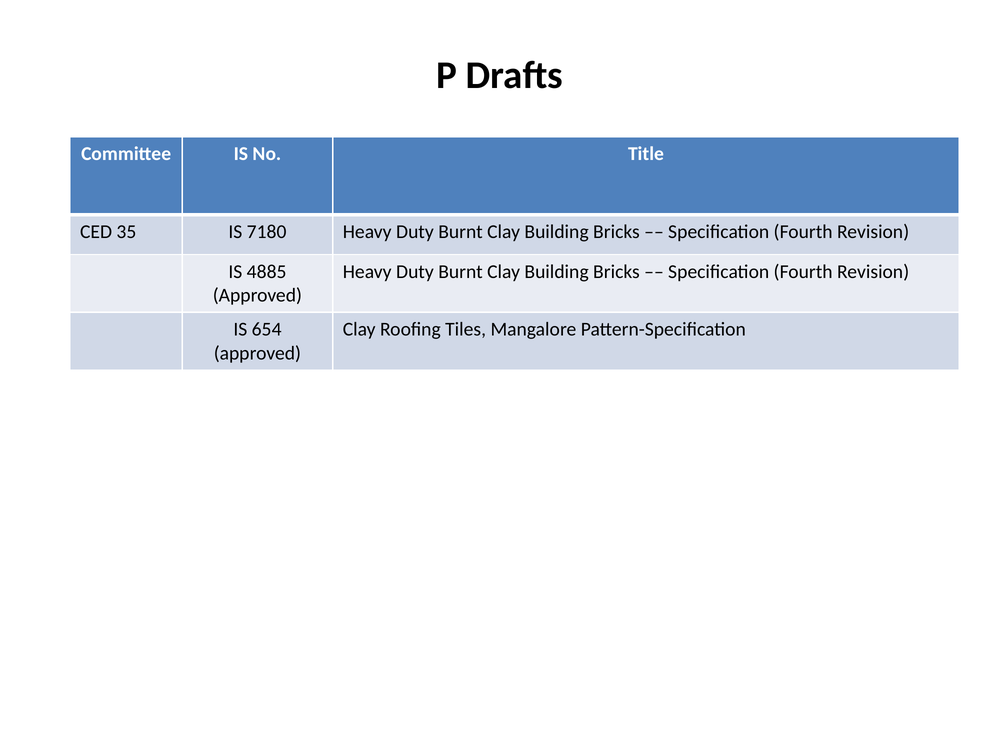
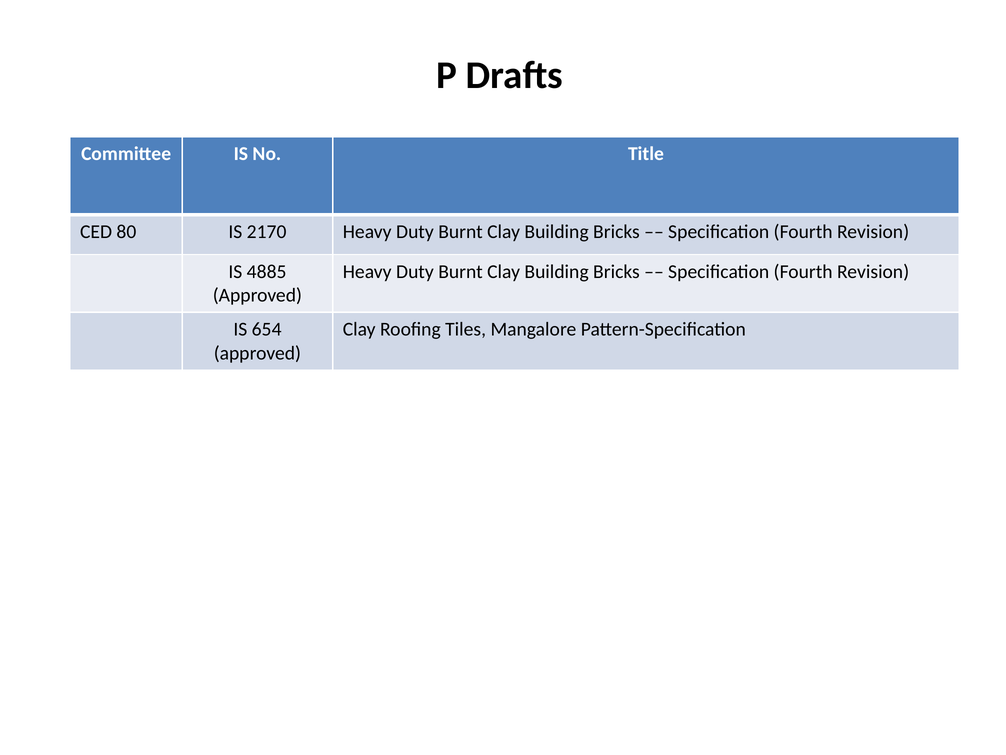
35: 35 -> 80 (126, 232)
7180: 7180 -> 2170 (267, 232)
